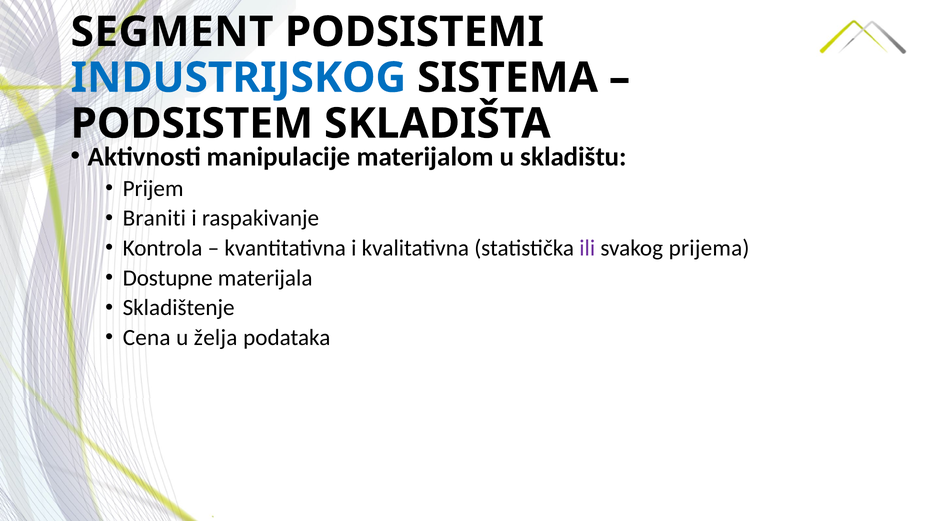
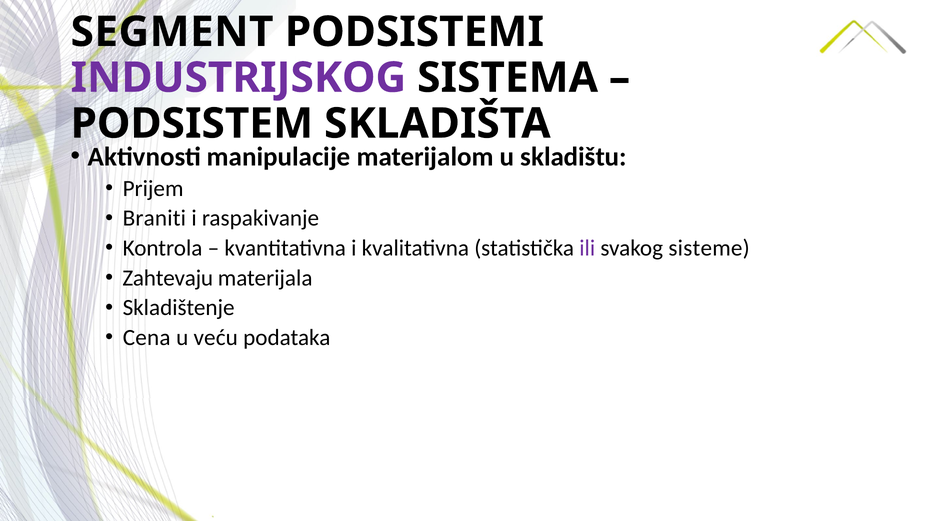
INDUSTRIJSKOG colour: blue -> purple (238, 78)
prijema: prijema -> sisteme (709, 248)
Dostupne: Dostupne -> Zahtevaju (168, 278)
želja: želja -> veću (216, 337)
